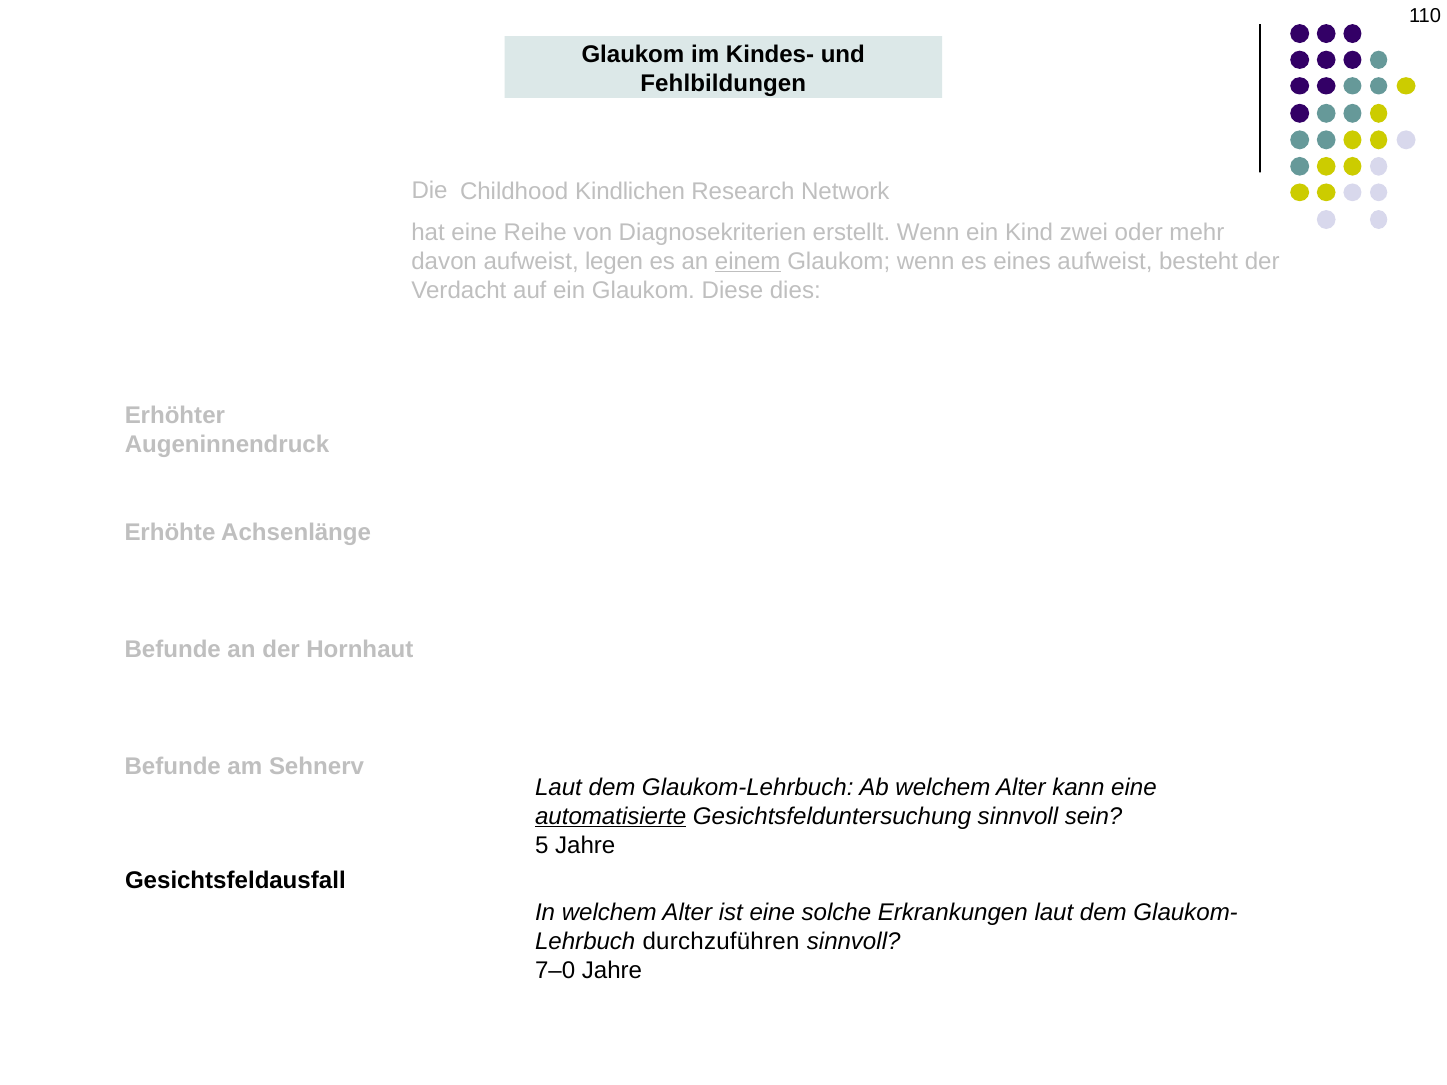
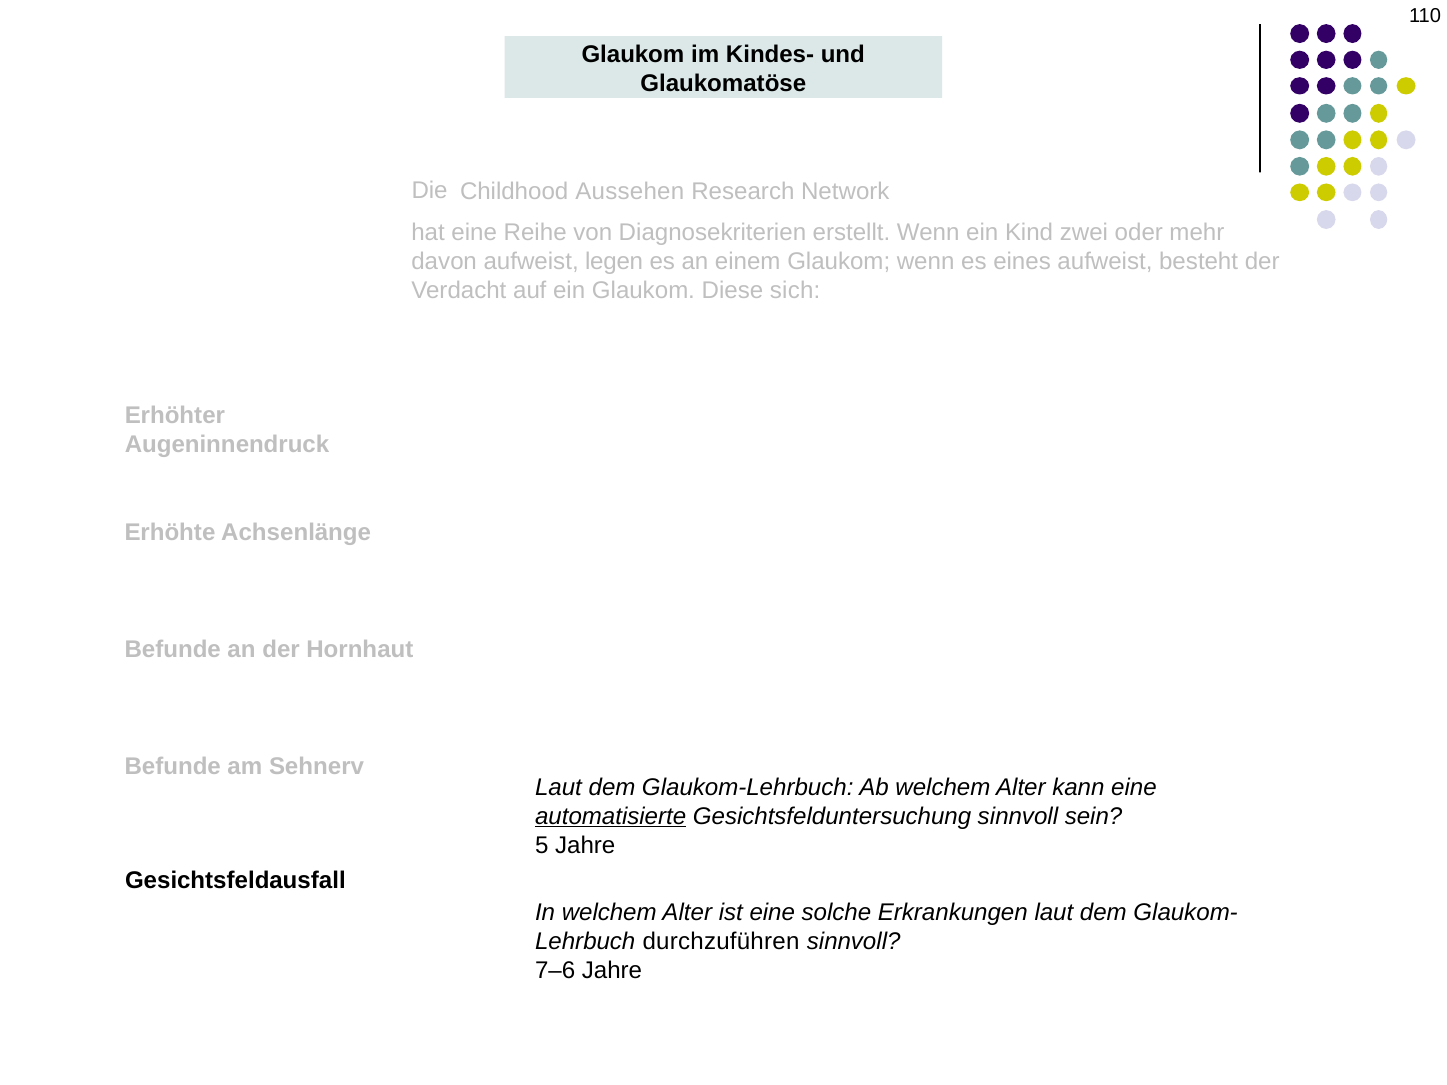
Fehlbildungen: Fehlbildungen -> Glaukomatöse (723, 83)
Kindlichen: Kindlichen -> Aussehen (630, 191)
einem underline: present -> none (748, 261)
dies: dies -> sich (795, 290)
7–0: 7–0 -> 7–6 (555, 971)
